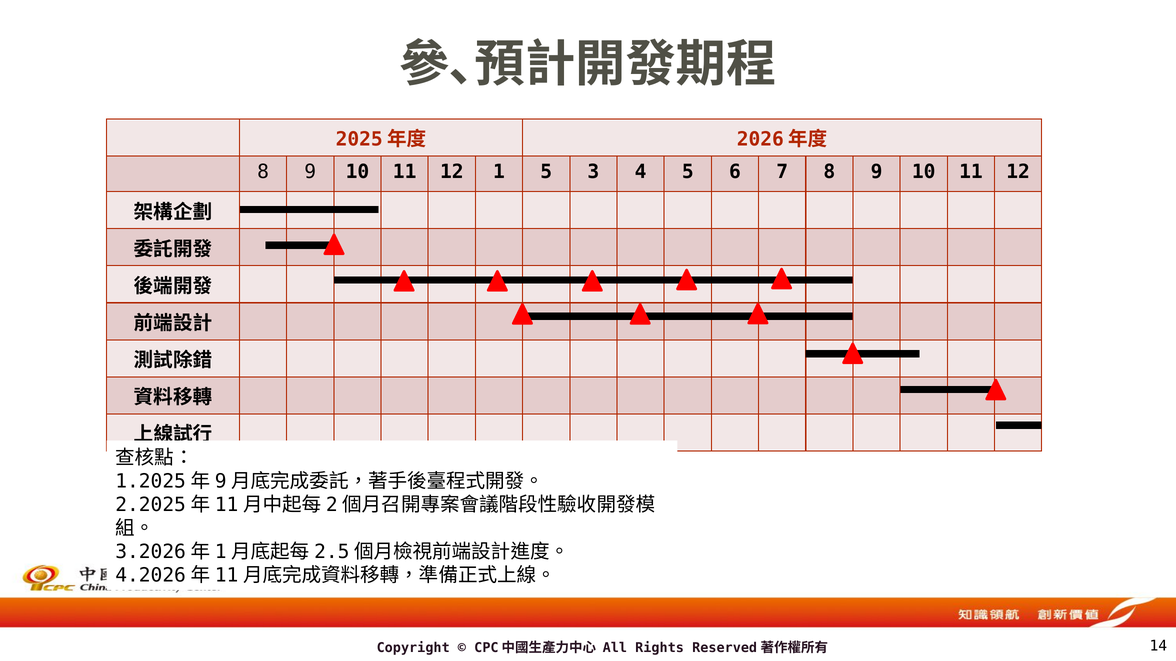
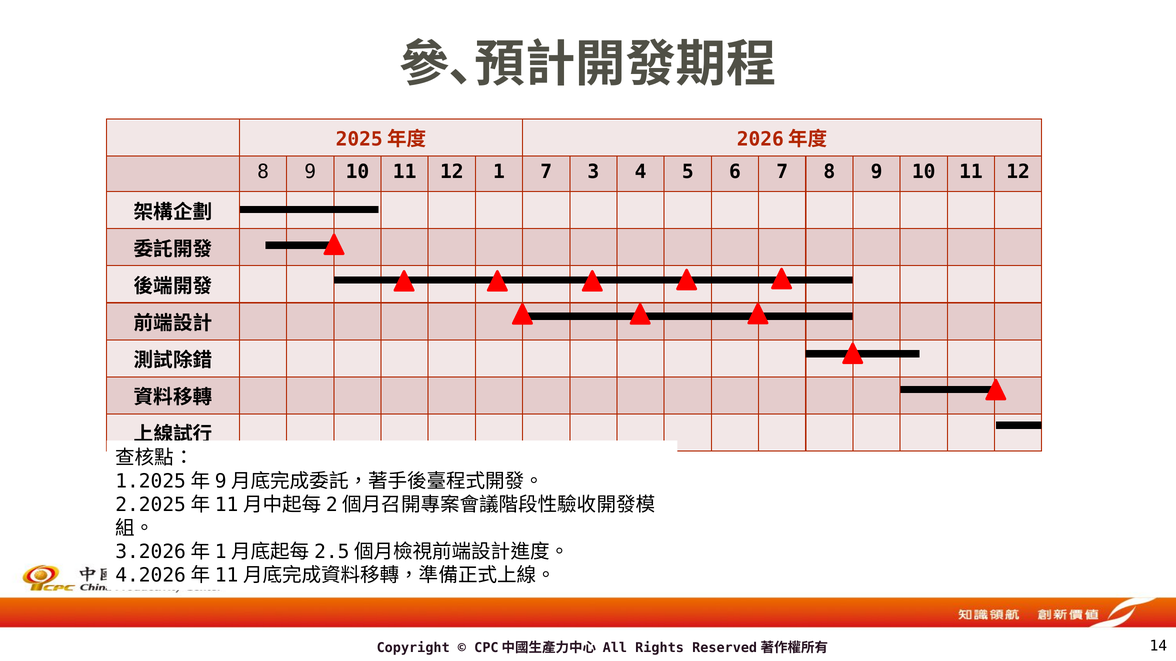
1 5: 5 -> 7 (546, 172)
